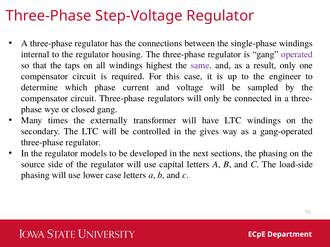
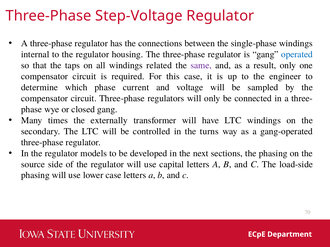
operated colour: purple -> blue (297, 55)
highest: highest -> related (159, 66)
gives: gives -> turns (209, 132)
